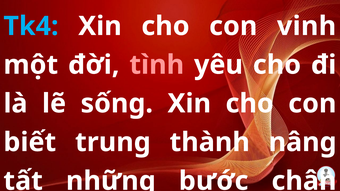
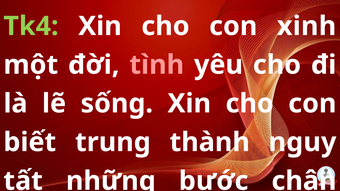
Tk4 colour: light blue -> light green (31, 26)
con vinh: vinh -> xinh (307, 26)
nâng: nâng -> nguy (302, 142)
